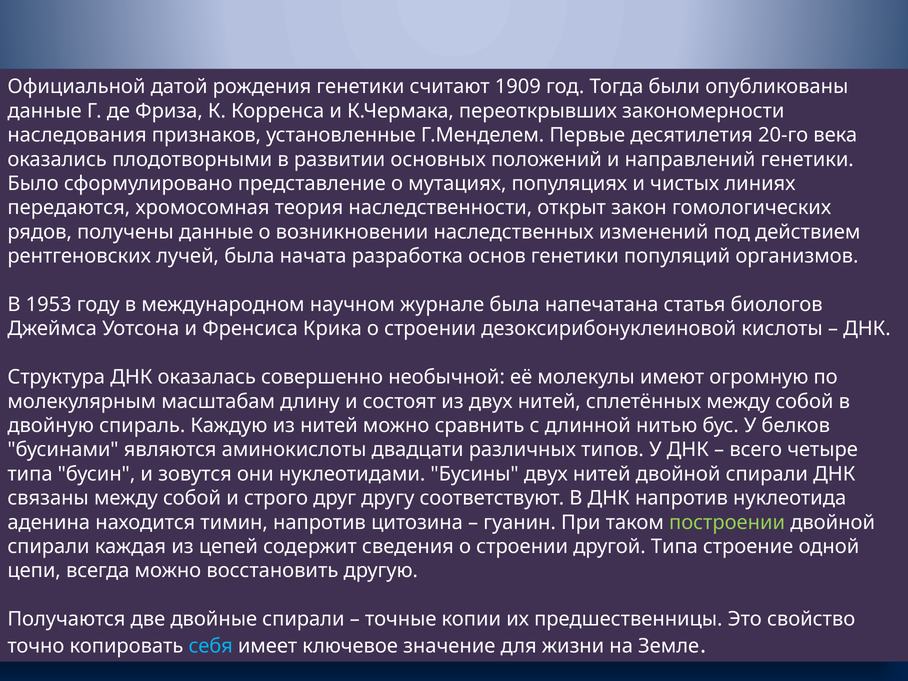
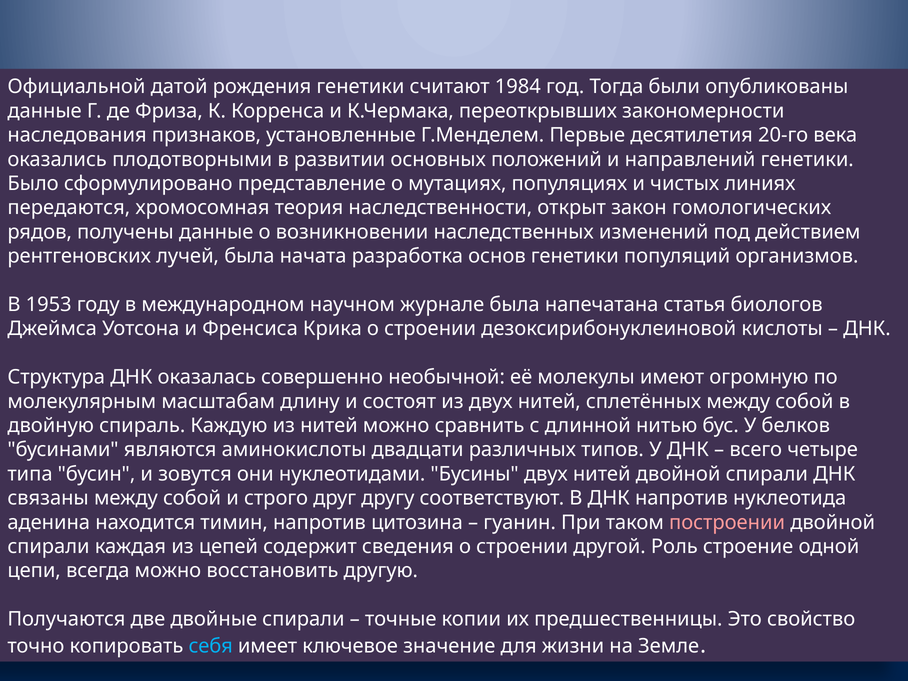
1909: 1909 -> 1984 (518, 87)
построении colour: light green -> pink (727, 522)
другой Типа: Типа -> Роль (674, 547)
